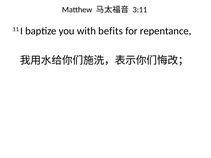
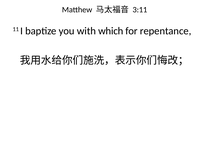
befits: befits -> which (111, 31)
